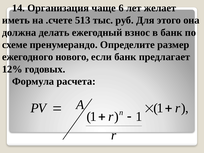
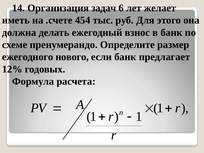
чаще: чаще -> задач (104, 8)
513: 513 -> 454 (83, 20)
